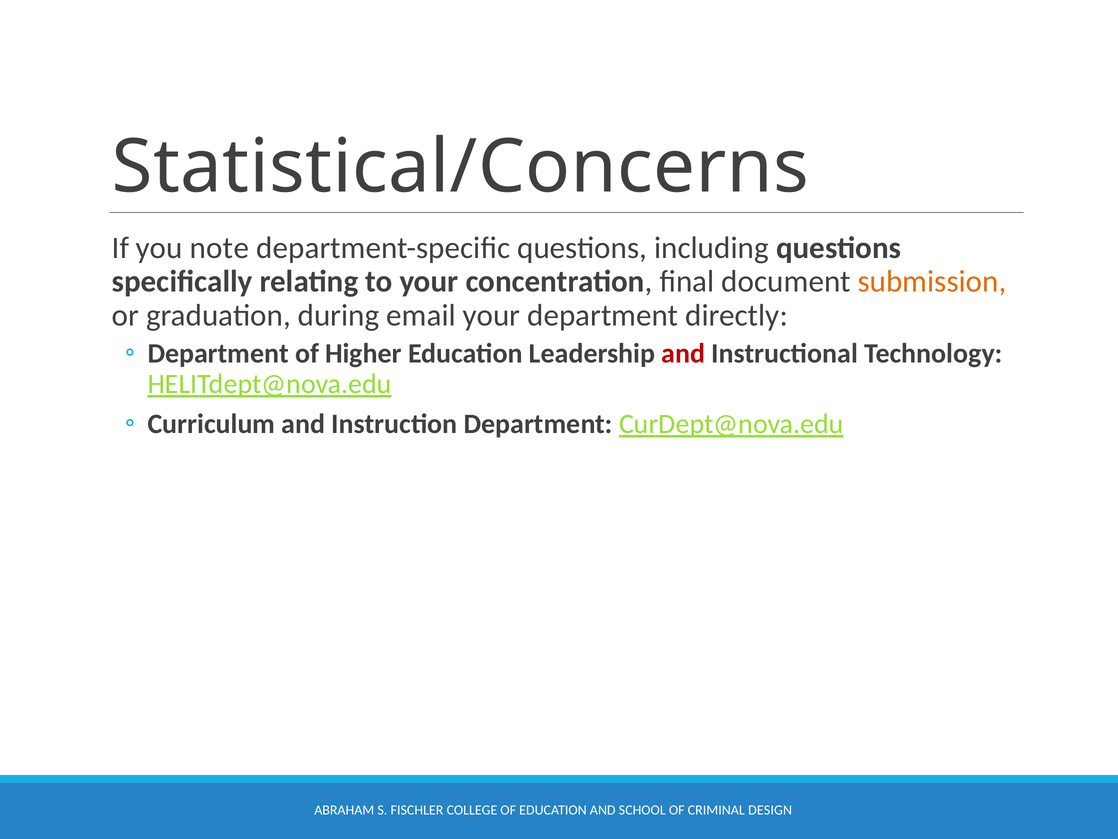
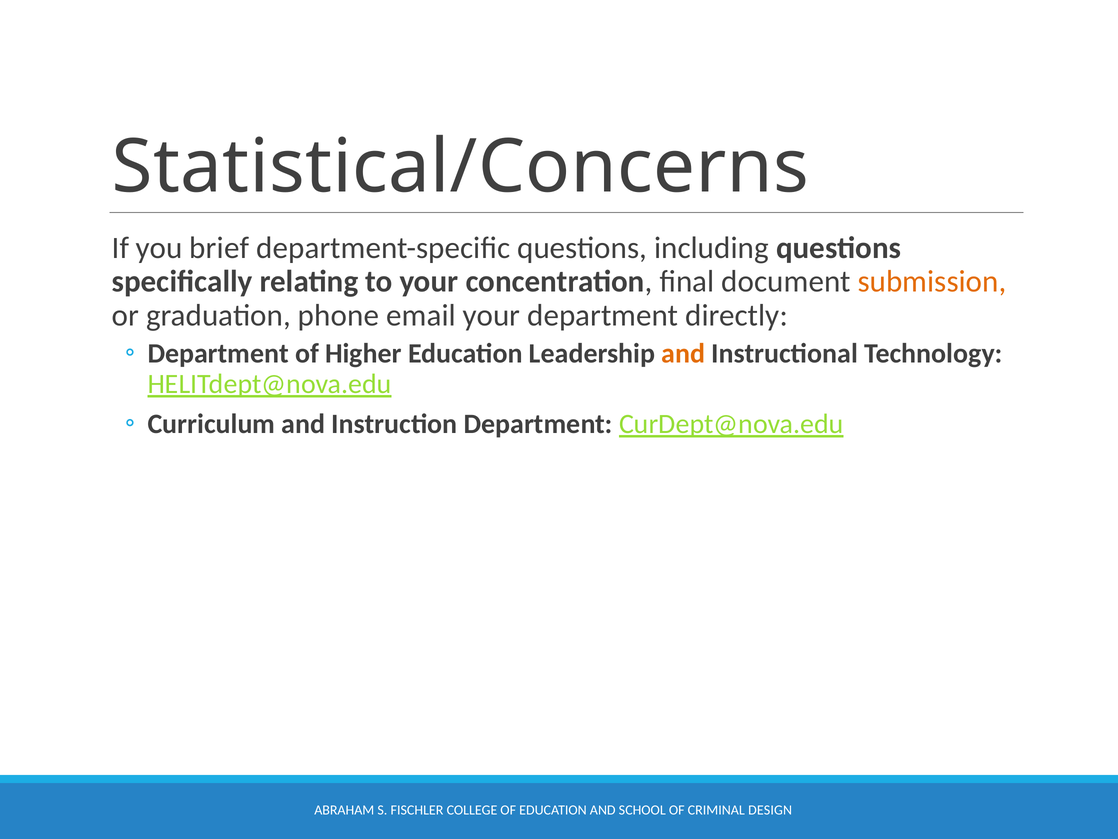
note: note -> brief (219, 248)
during: during -> phone (339, 315)
and colour: red -> orange (683, 353)
